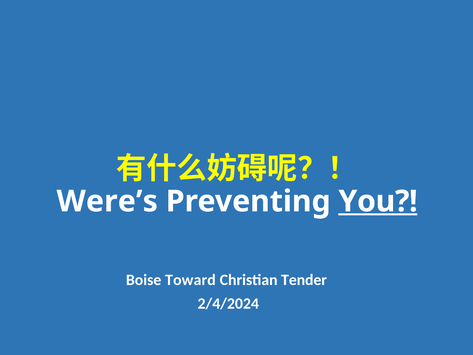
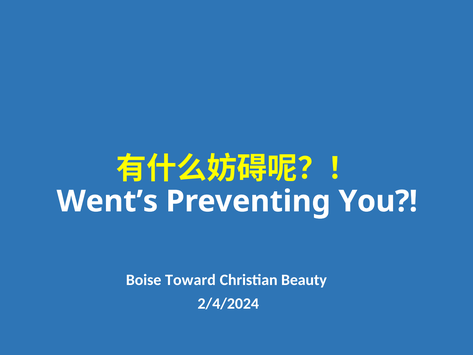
Were’s: Were’s -> Went’s (107, 201)
You underline: present -> none (378, 201)
Tender: Tender -> Beauty (304, 280)
